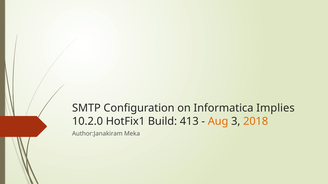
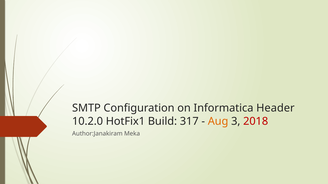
Implies: Implies -> Header (275, 108)
413: 413 -> 317 (189, 121)
2018 colour: orange -> red (256, 121)
